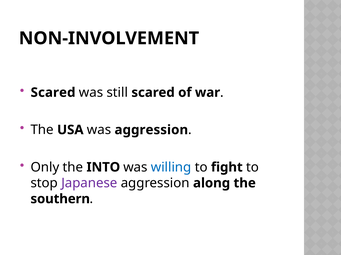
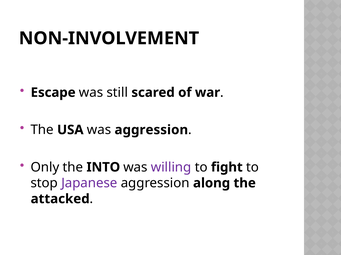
Scared: Scared -> Escape (53, 93)
willing colour: blue -> purple (171, 168)
southern: southern -> attacked (60, 199)
